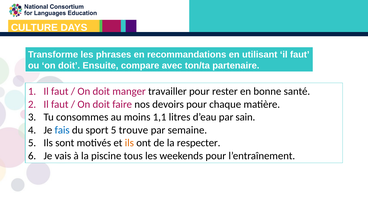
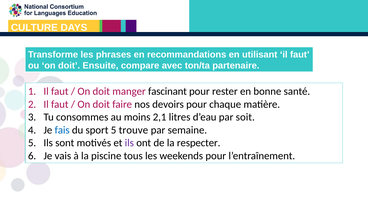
travailler: travailler -> fascinant (167, 91)
1,1: 1,1 -> 2,1 (160, 117)
sain: sain -> soit (245, 117)
ils colour: orange -> purple (129, 143)
